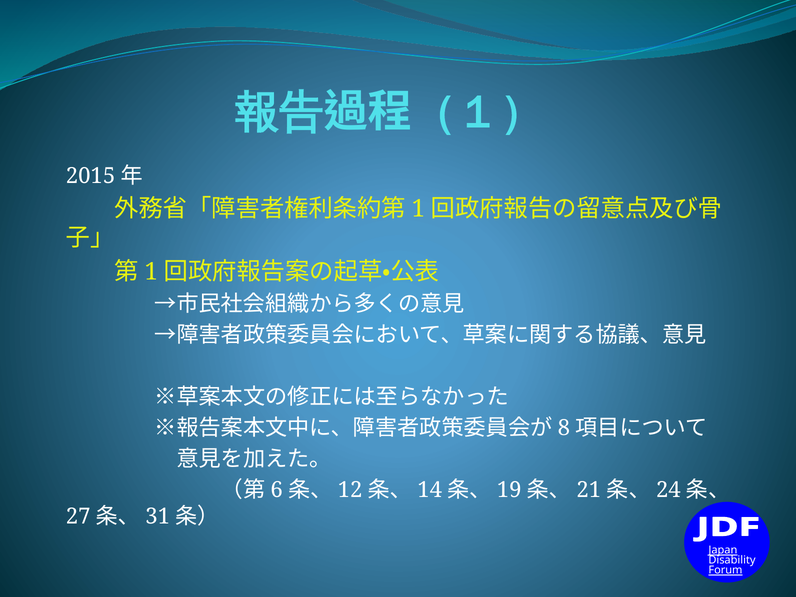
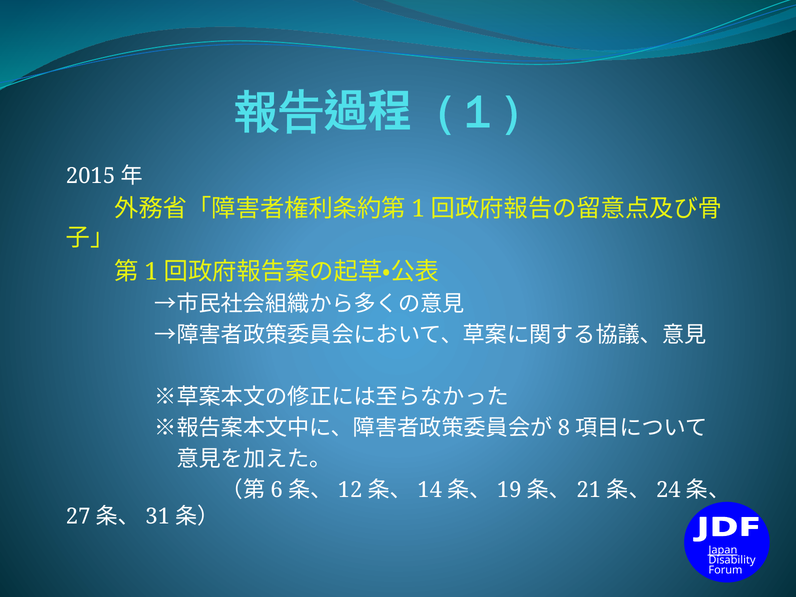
Forum underline: present -> none (725, 570)
